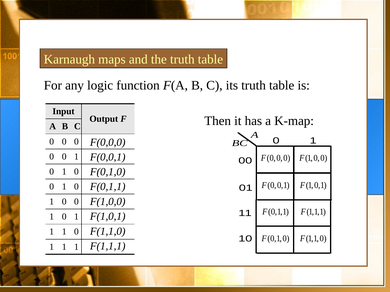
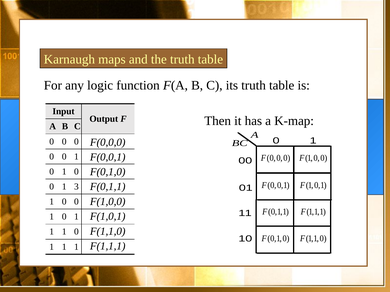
0: 0 -> 3 (76, 187)
